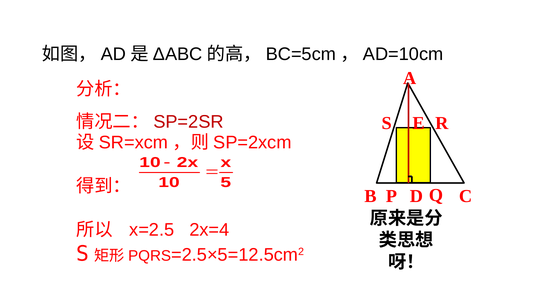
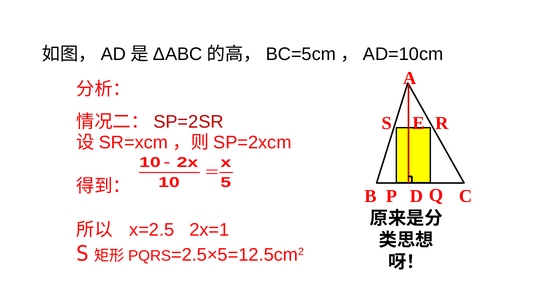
2x=4: 2x=4 -> 2x=1 (209, 230)
